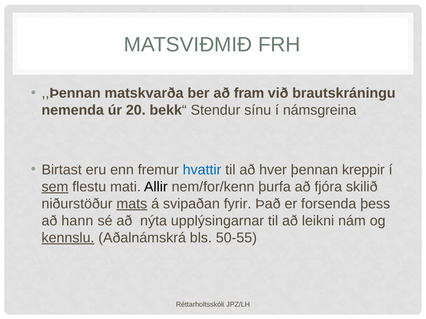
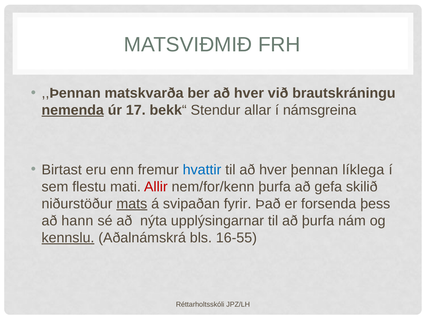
ber að fram: fram -> hver (249, 93)
nemenda underline: none -> present (73, 110)
20: 20 -> 17 (136, 110)
sínu: sínu -> allar (258, 110)
kreppir: kreppir -> líklega (363, 170)
sem underline: present -> none (55, 187)
Allir colour: black -> red (156, 187)
fjóra: fjóra -> gefa (328, 187)
að leikni: leikni -> þurfa (318, 221)
50-55: 50-55 -> 16-55 (236, 238)
